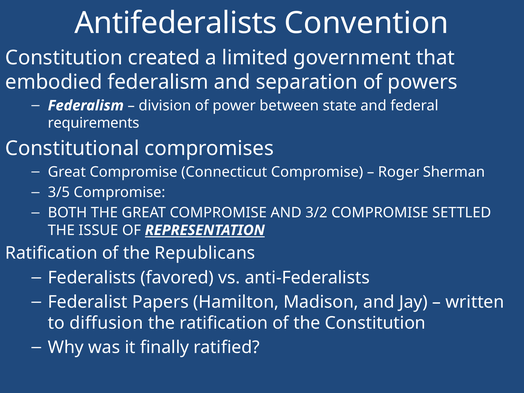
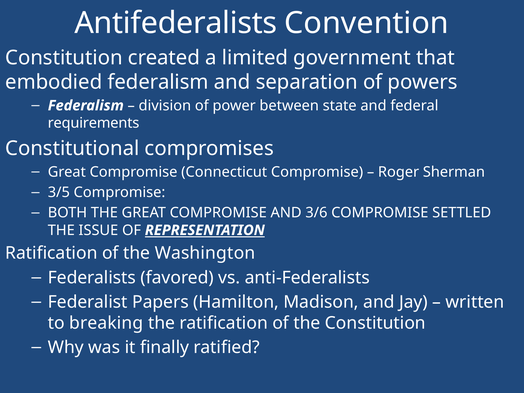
3/2: 3/2 -> 3/6 (316, 213)
Republicans: Republicans -> Washington (205, 253)
diffusion: diffusion -> breaking (106, 323)
